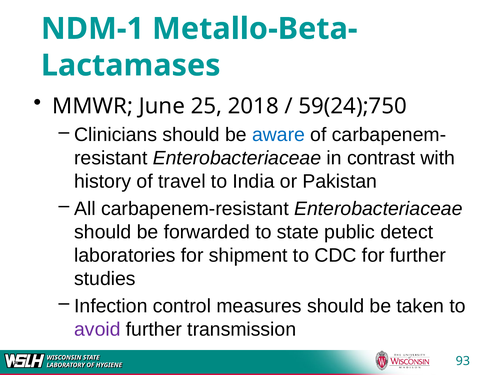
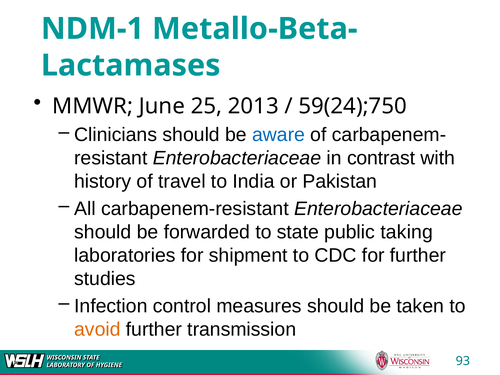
2018: 2018 -> 2013 (253, 106)
detect: detect -> taking (407, 232)
avoid colour: purple -> orange (97, 329)
